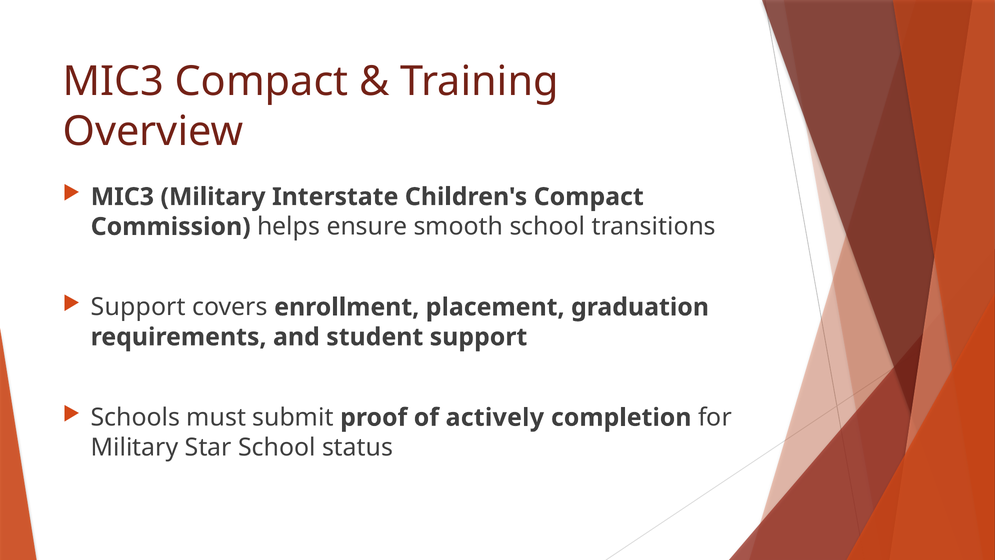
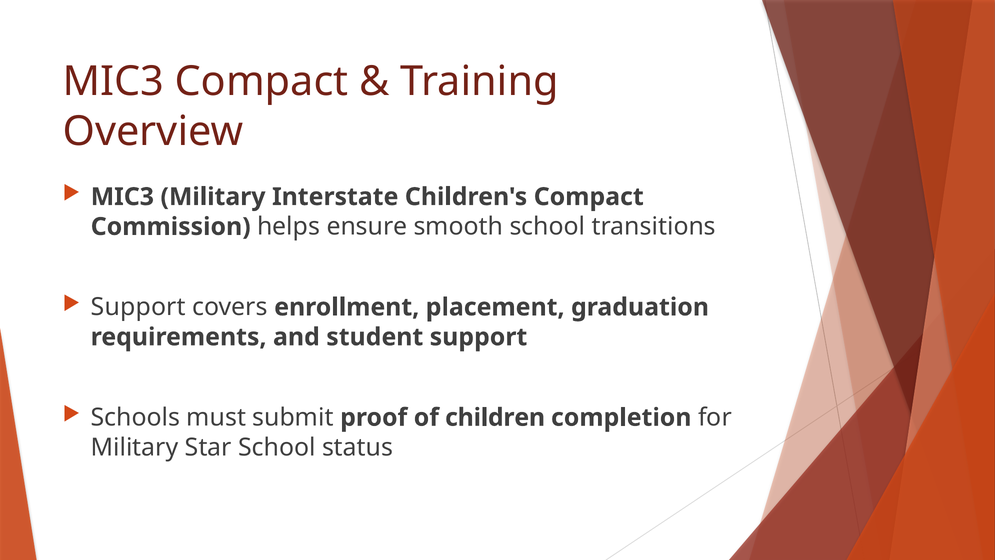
actively: actively -> children (495, 417)
